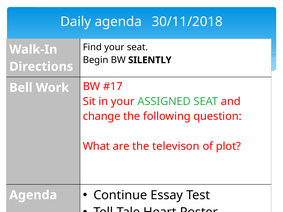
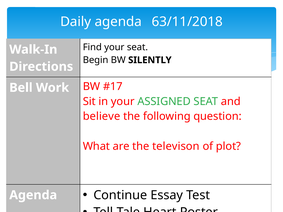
30/11/2018: 30/11/2018 -> 63/11/2018 (187, 22)
change: change -> believe (102, 117)
